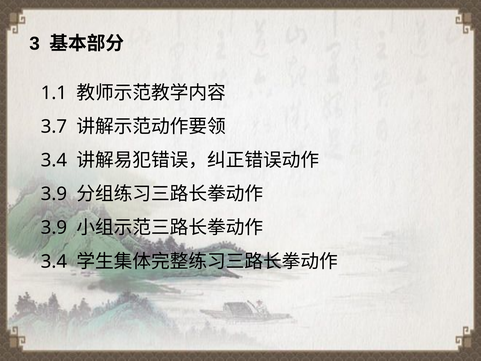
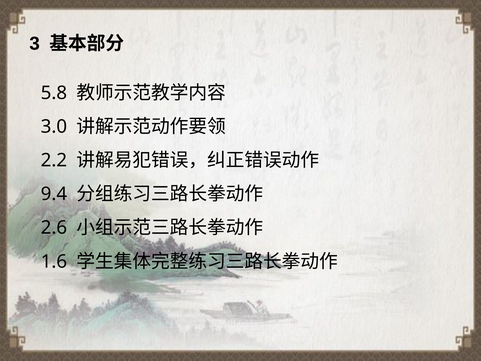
1.1: 1.1 -> 5.8 (54, 93)
3.7: 3.7 -> 3.0 (54, 127)
3.4: 3.4 -> 2.2 (54, 160)
3.9: 3.9 -> 9.4 (54, 194)
3.9: 3.9 -> 2.6 (54, 228)
3.4: 3.4 -> 1.6 (54, 261)
